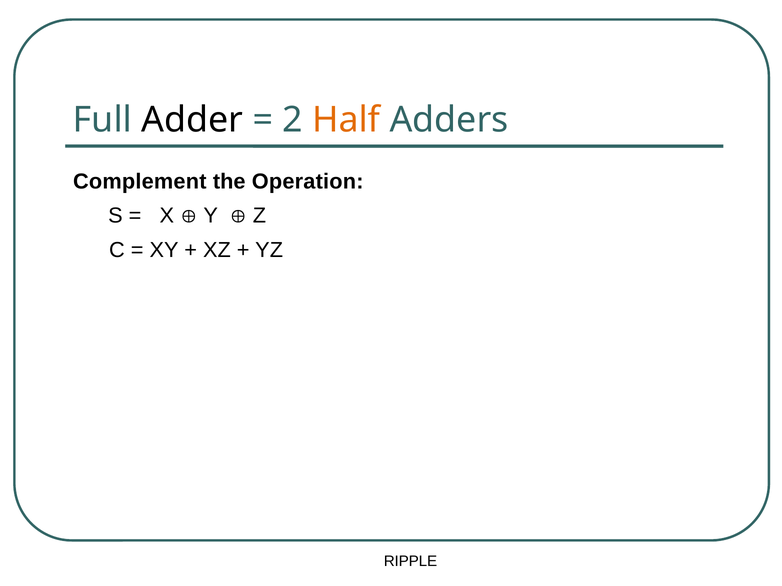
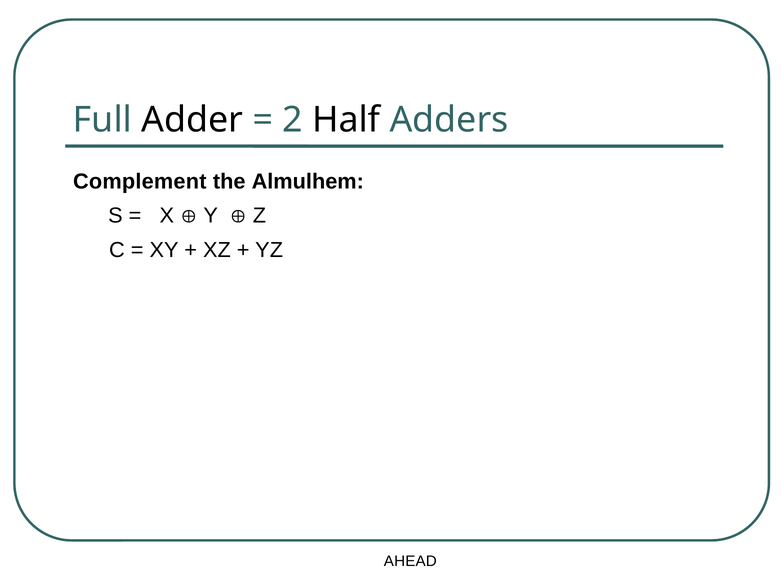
Half colour: orange -> black (346, 120)
Operation: Operation -> Almulhem (308, 181)
RIPPLE: RIPPLE -> AHEAD (410, 562)
